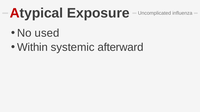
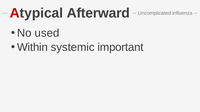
Exposure: Exposure -> Afterward (98, 13)
afterward: afterward -> important (121, 47)
